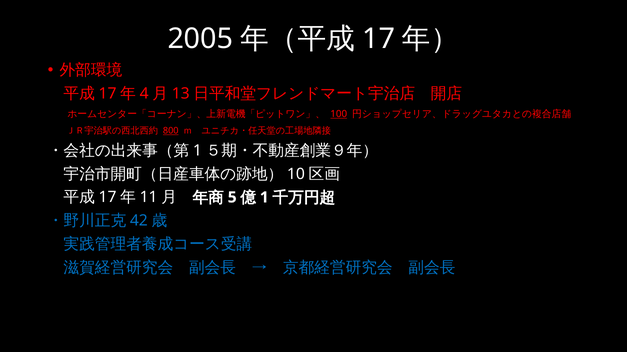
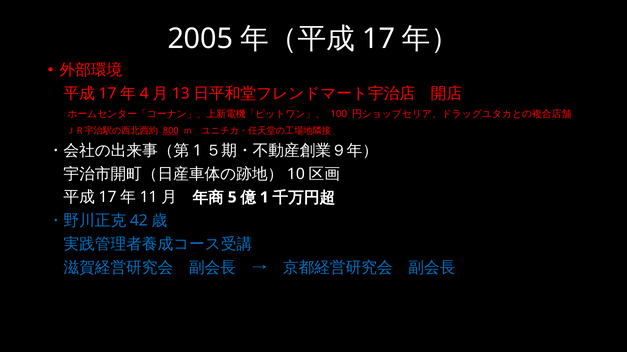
100 underline: present -> none (339, 114)
